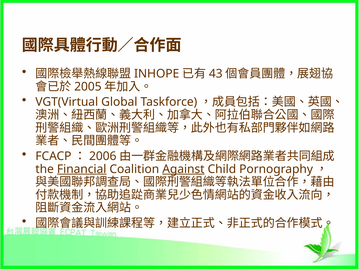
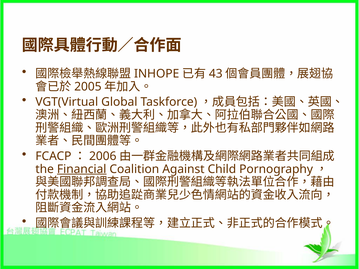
Against underline: present -> none (183, 169)
